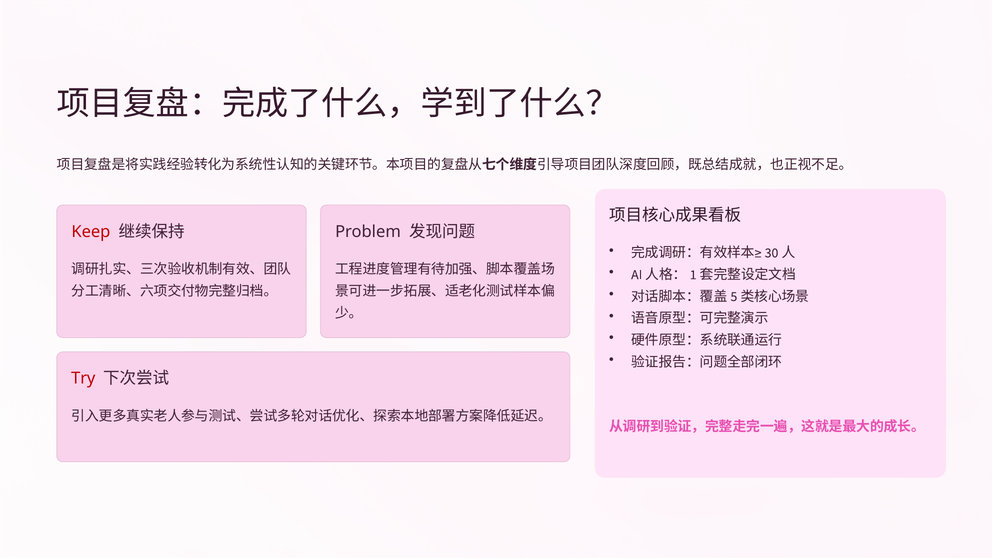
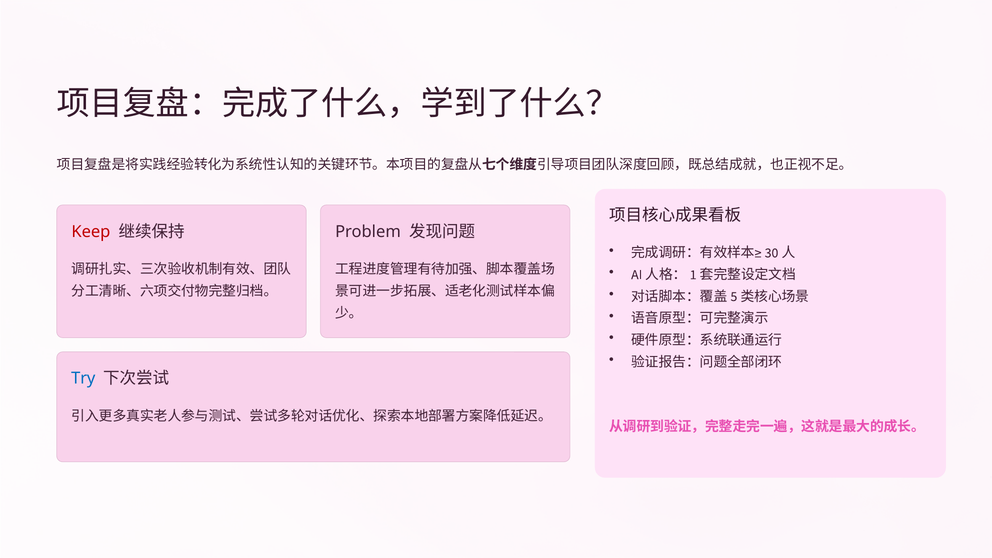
Try colour: red -> blue (83, 378)
